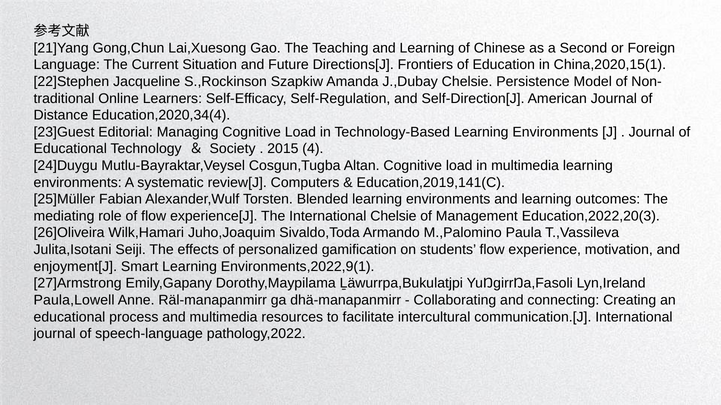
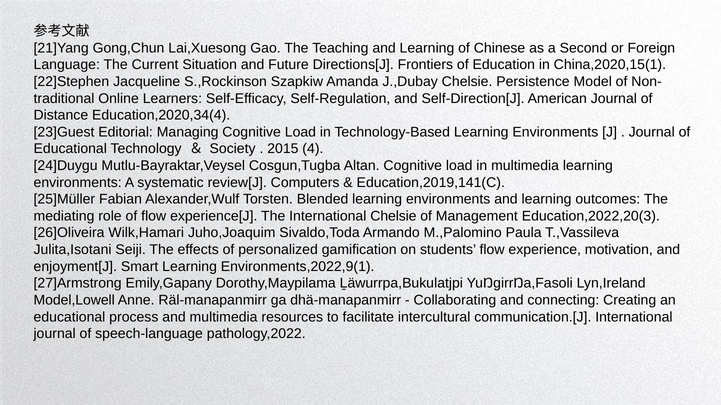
Paula,Lowell: Paula,Lowell -> Model,Lowell (74, 301)
